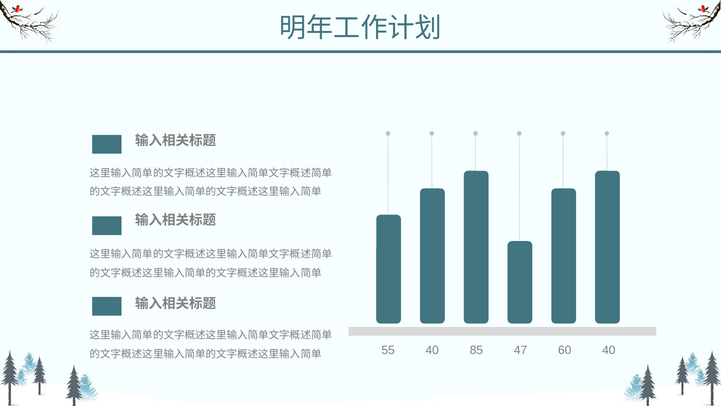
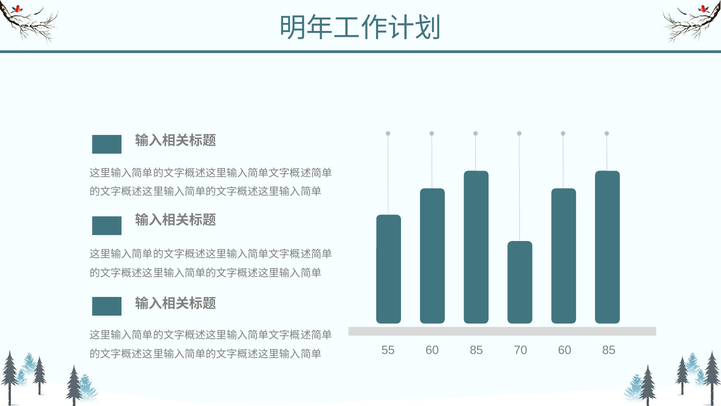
55 40: 40 -> 60 (432, 350)
47: 47 -> 70 (521, 350)
40: 40 -> 85 (609, 350)
